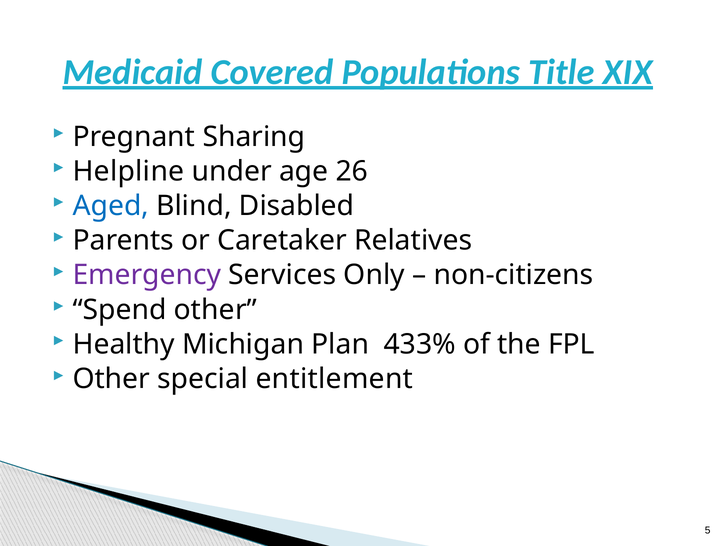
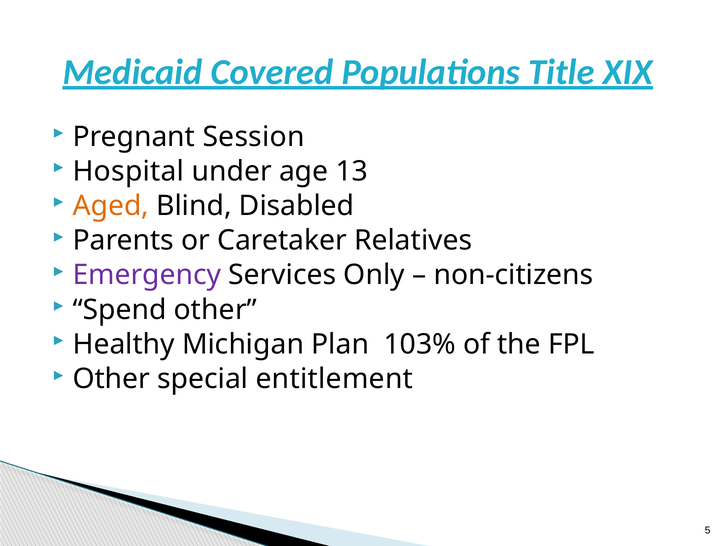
Sharing: Sharing -> Session (254, 137)
Helpline: Helpline -> Hospital (128, 171)
26: 26 -> 13 (352, 171)
Aged colour: blue -> orange (111, 206)
433%: 433% -> 103% (420, 344)
